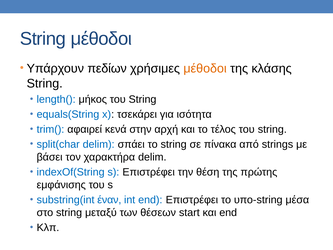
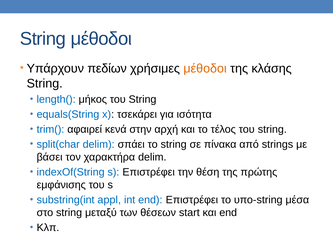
έναν: έναν -> appl (109, 200)
